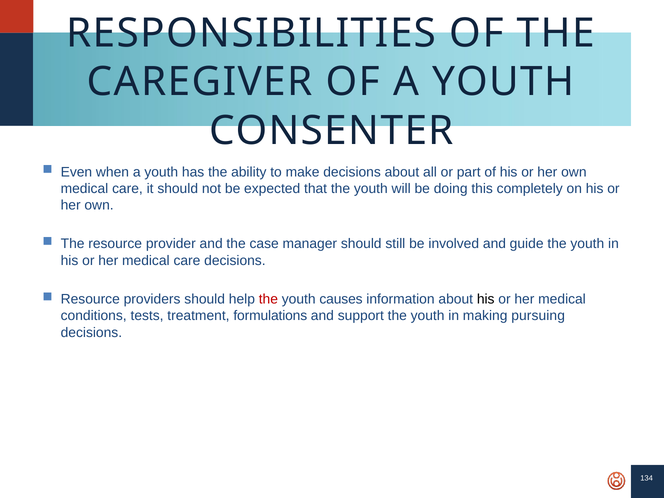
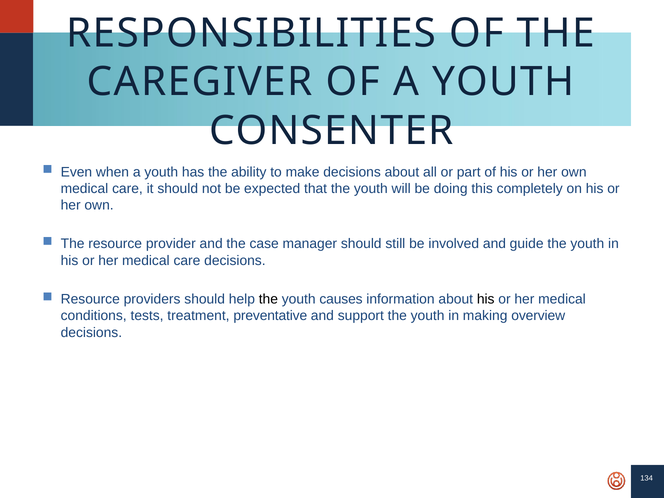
the colour: red -> black (268, 299)
formulations: formulations -> preventative (270, 316)
pursuing: pursuing -> overview (538, 316)
